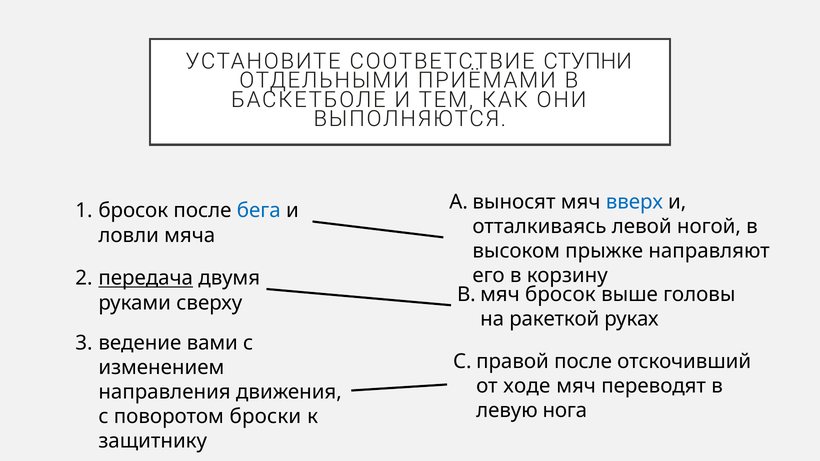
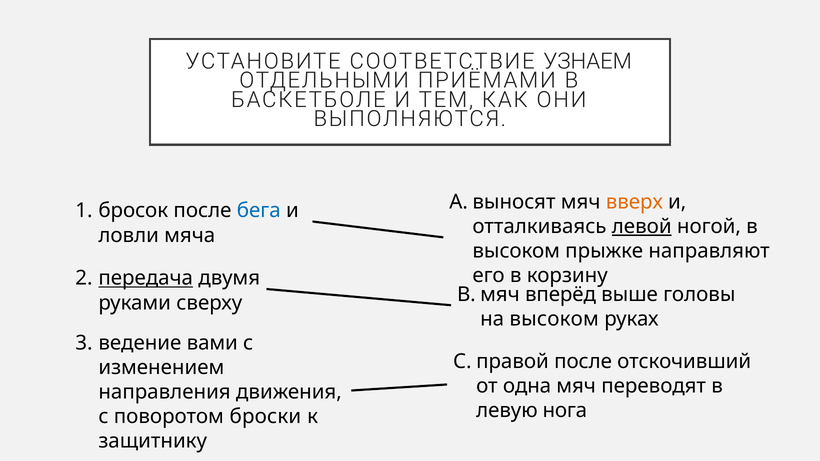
СТУПНИ: СТУПНИ -> УЗНАЕМ (588, 62)
вверх colour: blue -> orange (634, 202)
левой underline: none -> present (642, 227)
бросок: бросок -> вперёд (561, 295)
на ракеткой: ракеткой -> высоком (554, 319)
ходе: ходе -> одна (527, 386)
